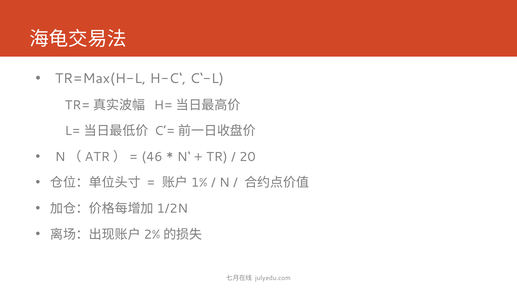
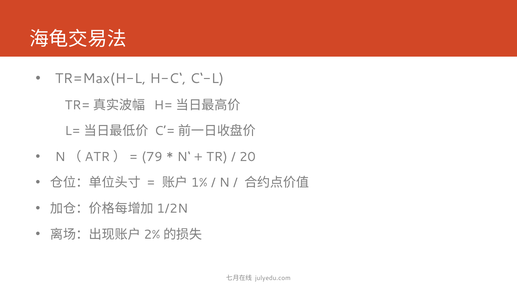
46: 46 -> 79 (152, 157)
